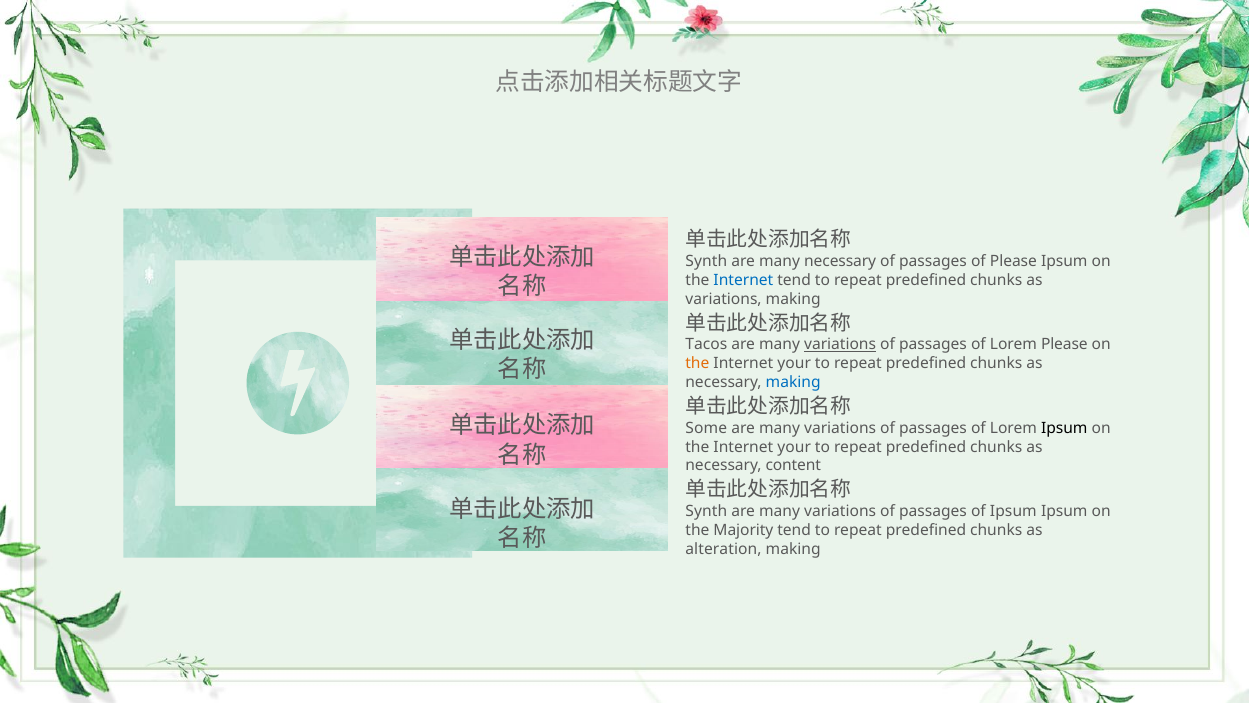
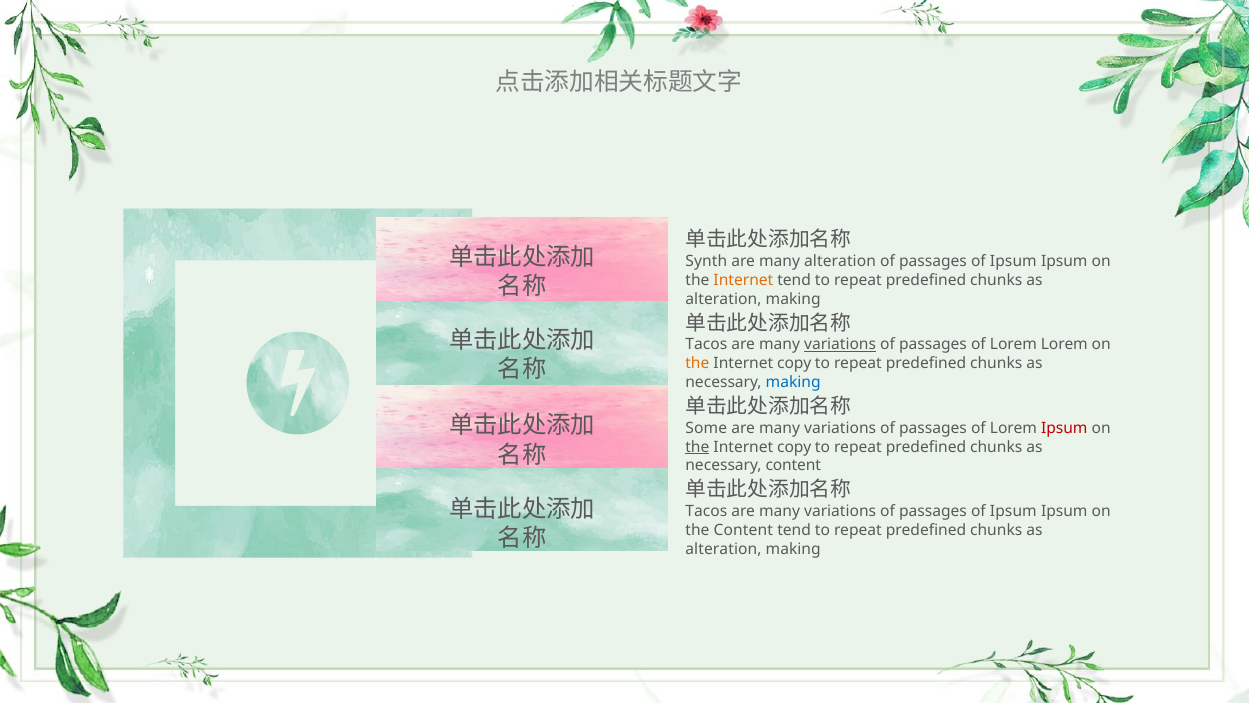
many necessary: necessary -> alteration (840, 261)
Please: Please -> Ipsum (1013, 261)
Internet colour: blue -> orange (743, 280)
variations: variations -> alteration (723, 299)
Lorem Please: Please -> Lorem (1064, 345)
your: your -> copy (794, 363)
Ipsum colour: black -> red (1064, 428)
the underline: none -> present (697, 447)
your: your -> copy (794, 447)
Synth: Synth -> Tacos (706, 511)
the Majority: Majority -> Content (743, 530)
